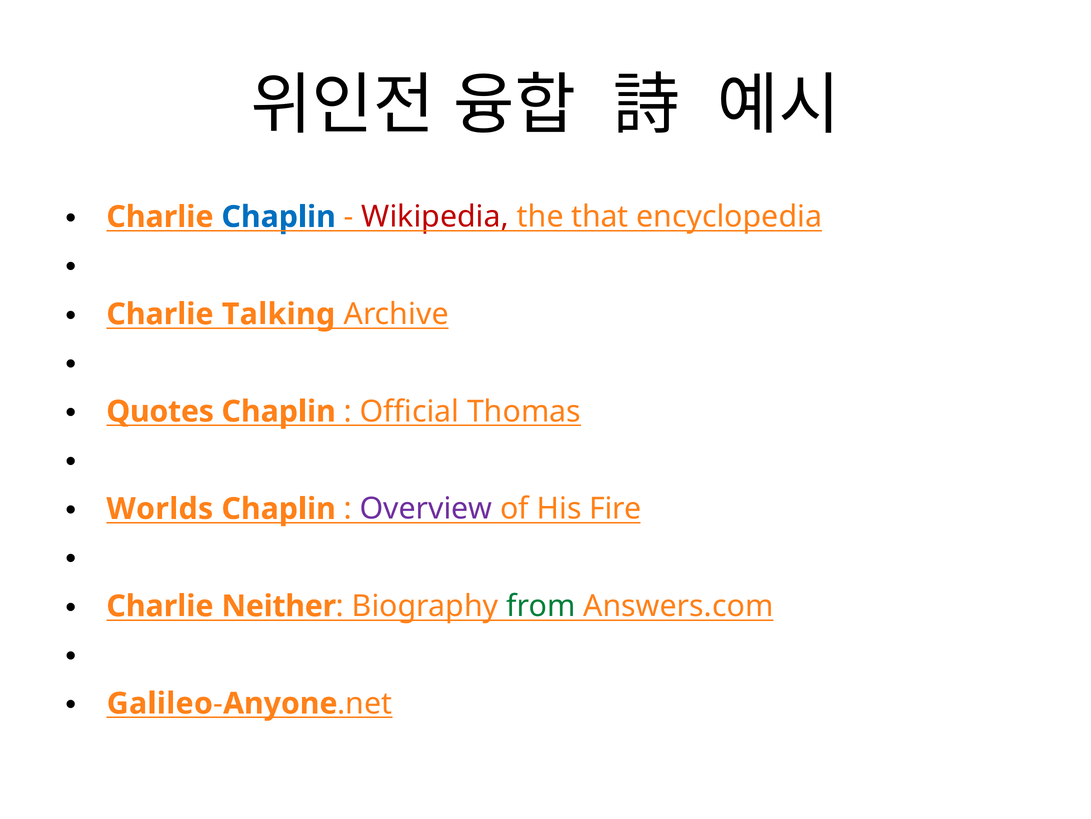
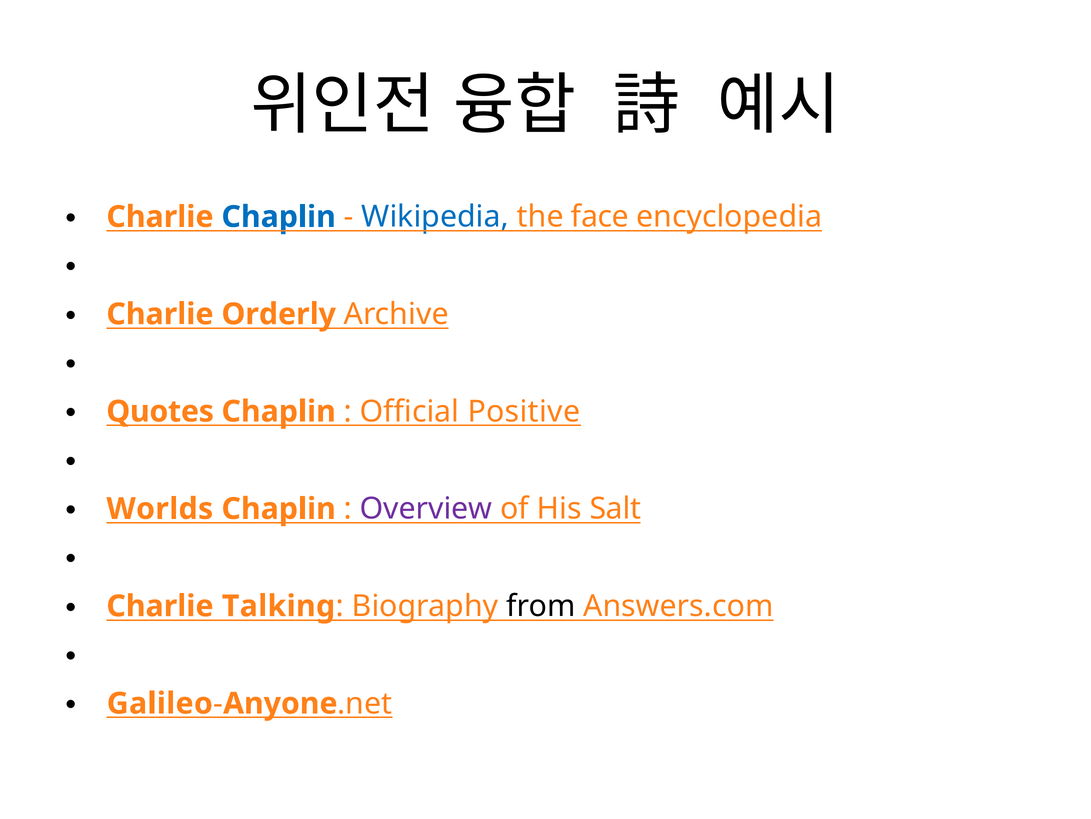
Wikipedia colour: red -> blue (435, 217)
that: that -> face (600, 217)
Talking: Talking -> Orderly (279, 314)
Thomas: Thomas -> Positive (524, 411)
Fire: Fire -> Salt (615, 508)
Neither: Neither -> Talking (278, 606)
from colour: green -> black (541, 606)
